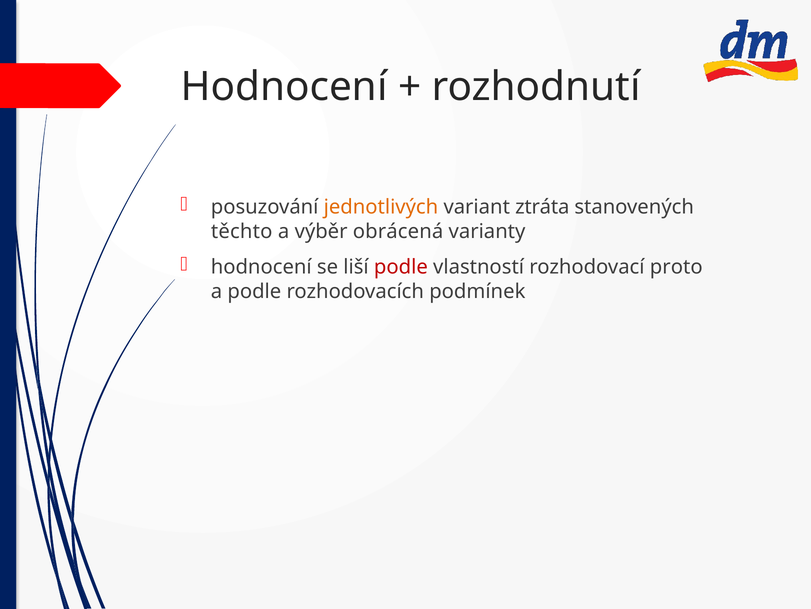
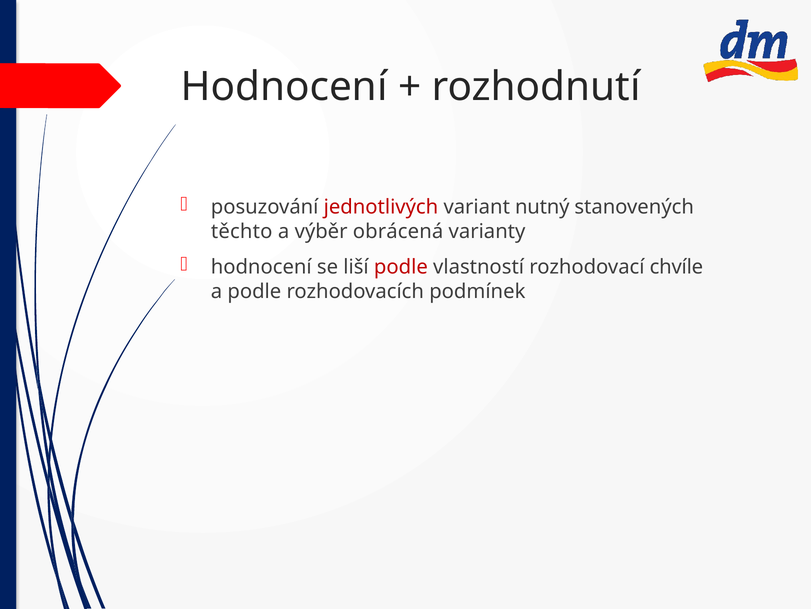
jednotlivých colour: orange -> red (381, 207)
ztráta: ztráta -> nutný (542, 207)
proto: proto -> chvíle (676, 267)
